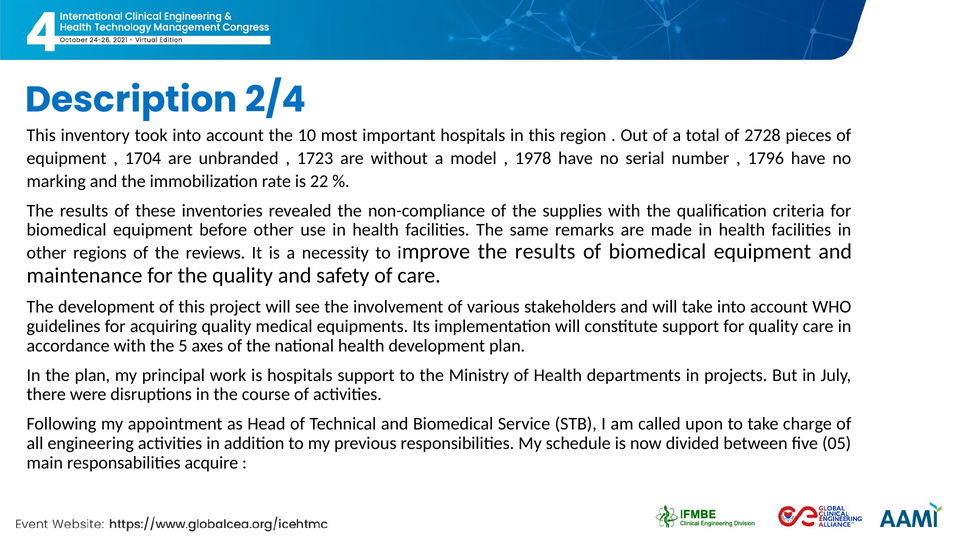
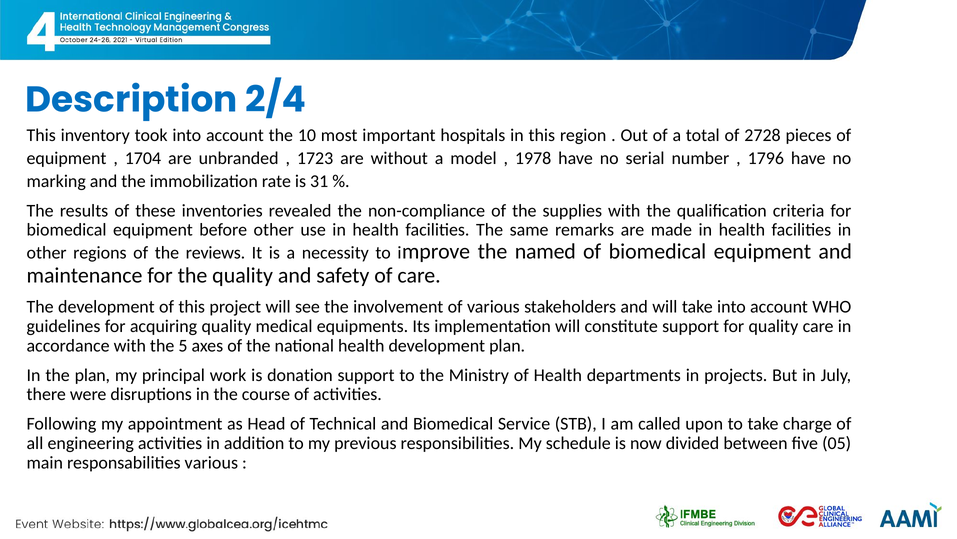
22: 22 -> 31 (319, 181)
results: results -> named (545, 251)
is hospitals: hospitals -> donation (300, 375)
responsabilities acquire: acquire -> various (211, 462)
